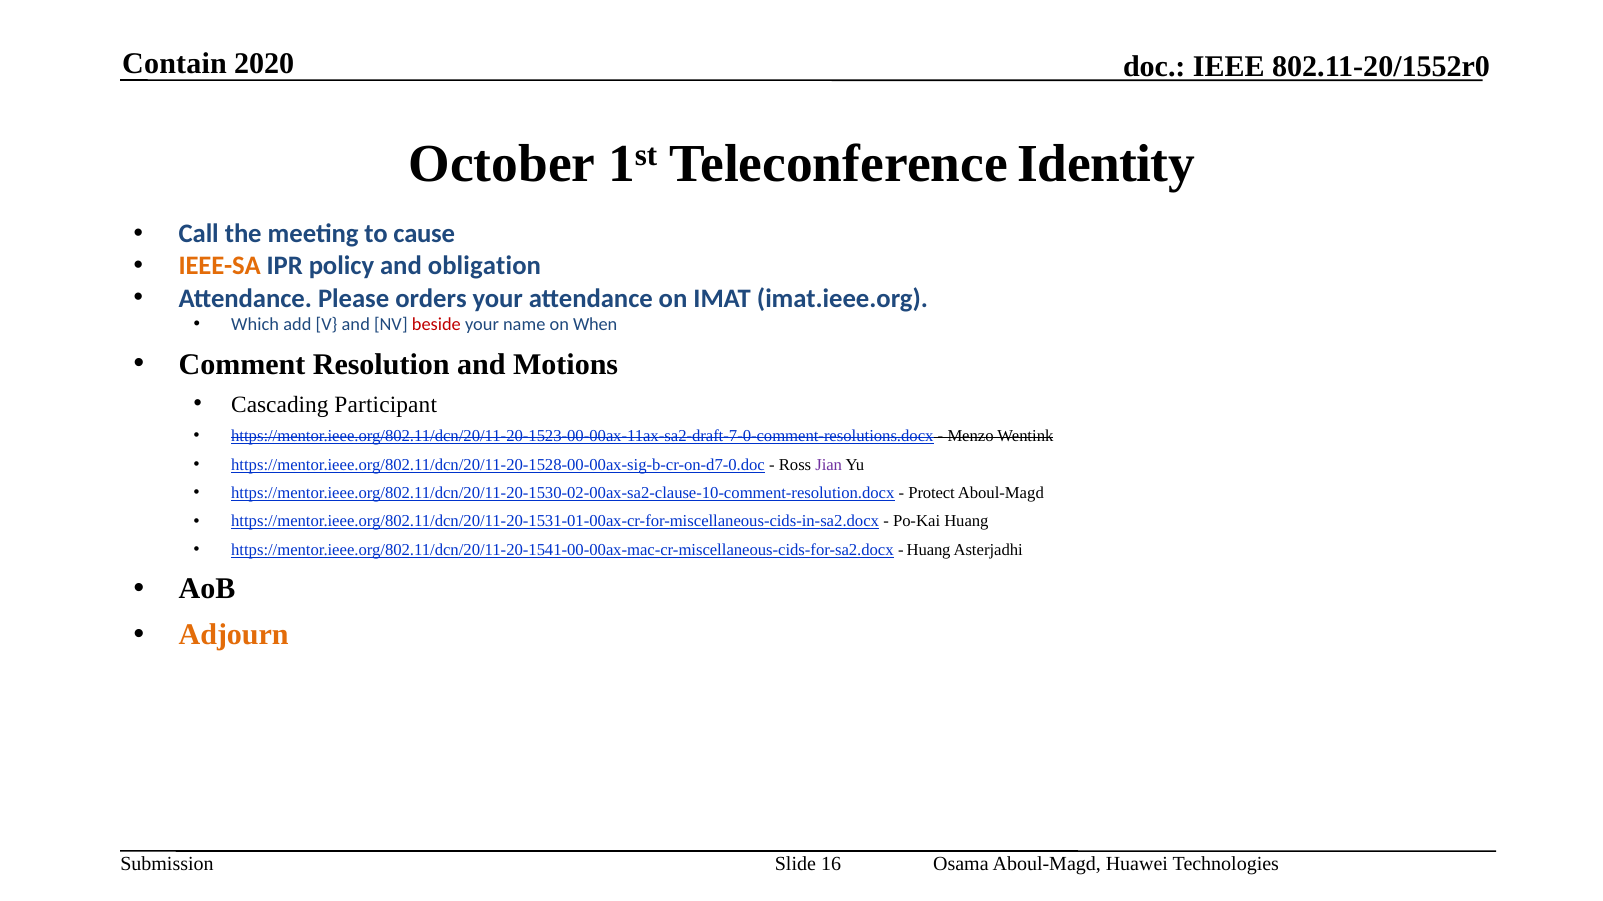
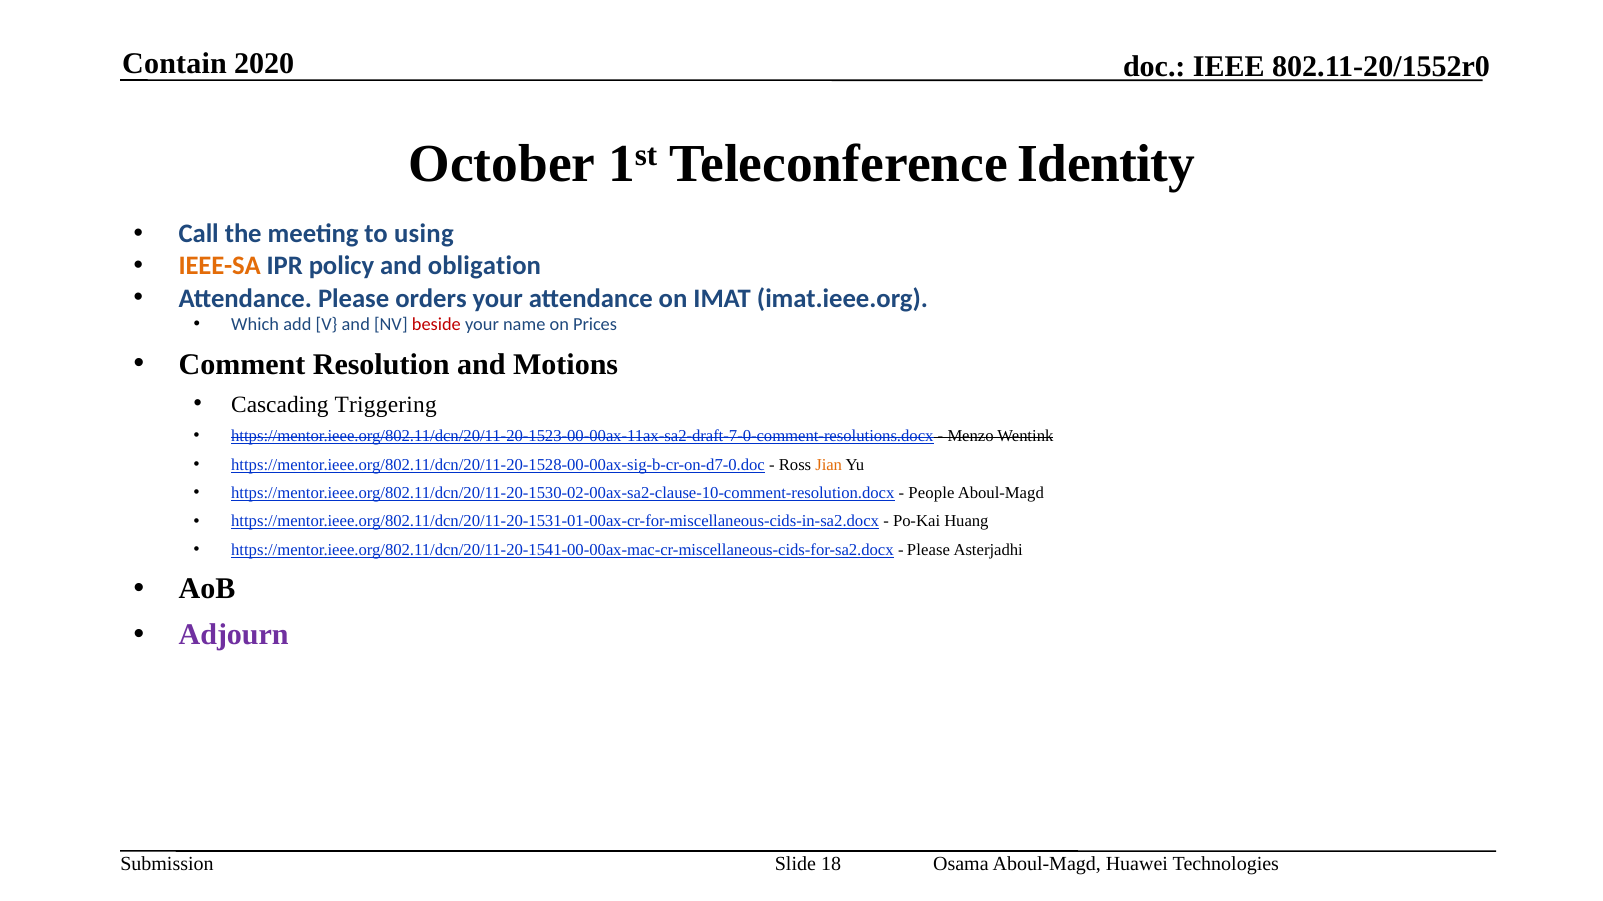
cause: cause -> using (424, 234)
When: When -> Prices (595, 325)
Participant: Participant -> Triggering (386, 405)
Jian colour: purple -> orange (829, 465)
Protect: Protect -> People (931, 493)
Huang: Huang -> Please (929, 550)
Adjourn colour: orange -> purple (234, 635)
16: 16 -> 18 (831, 865)
